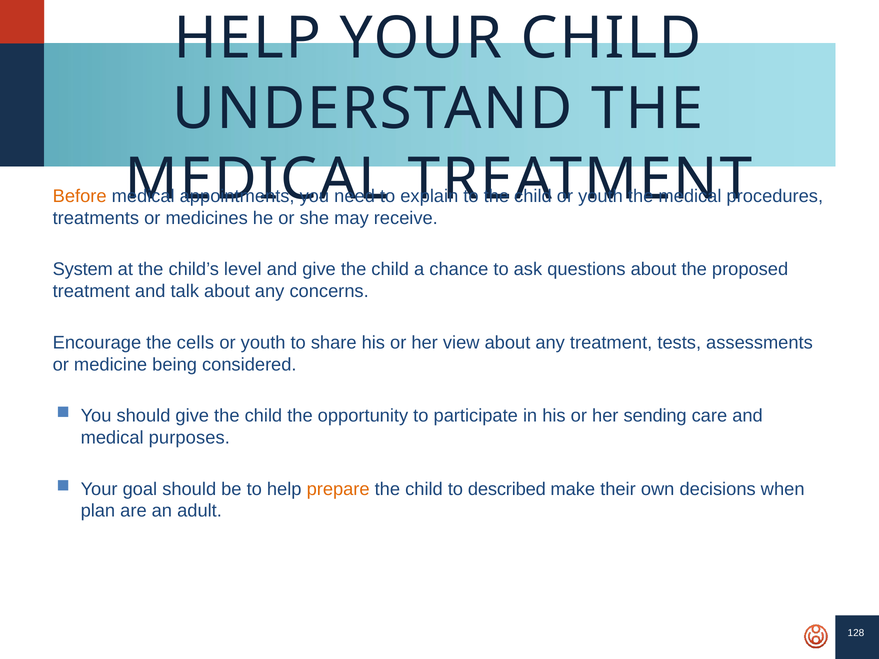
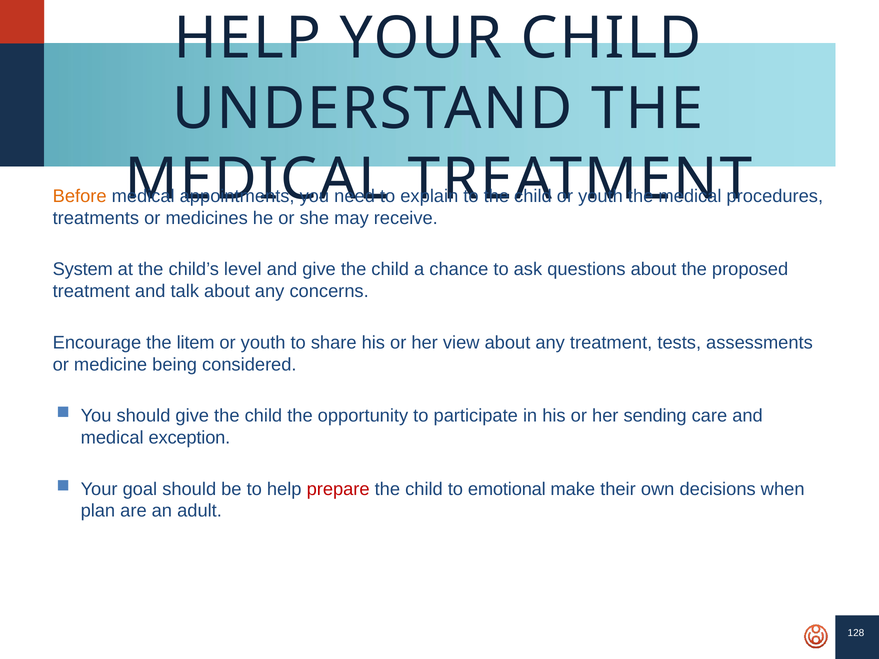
cells: cells -> litem (196, 343)
purposes: purposes -> exception (189, 438)
prepare colour: orange -> red (338, 489)
described: described -> emotional (507, 489)
